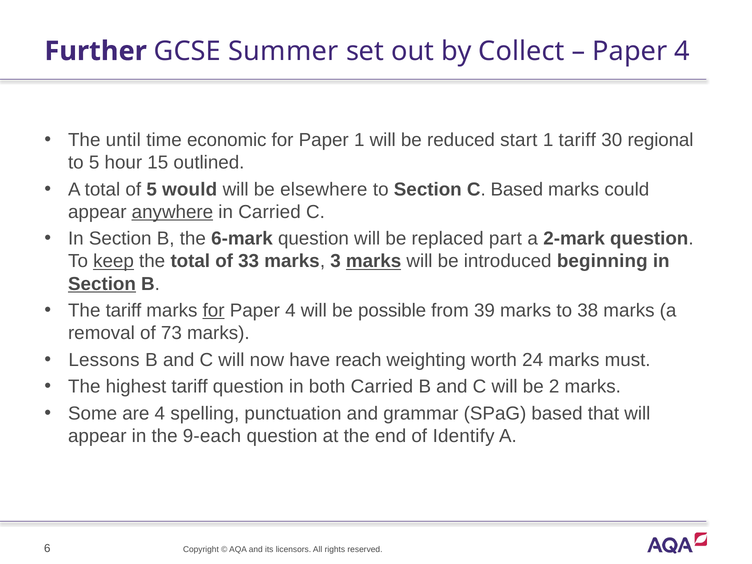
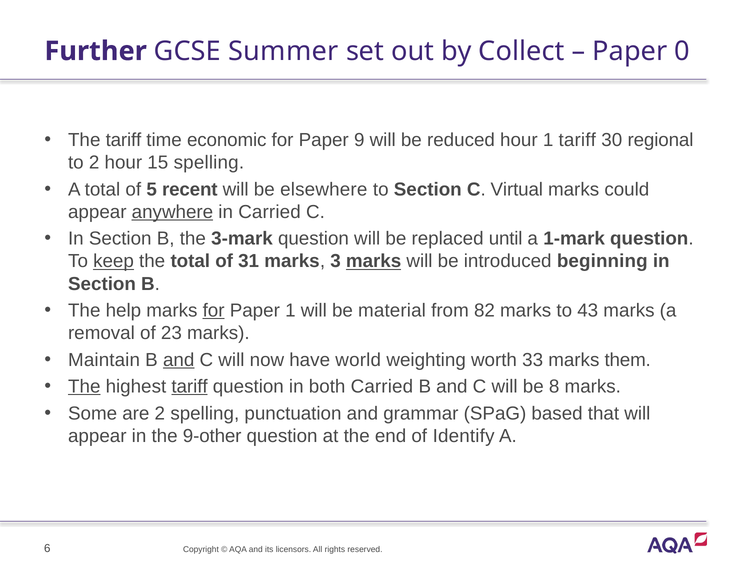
4: 4 -> 0 (682, 51)
The until: until -> tariff (123, 140)
Paper 1: 1 -> 9 (359, 140)
reduced start: start -> hour (519, 140)
to 5: 5 -> 2 (94, 163)
15 outlined: outlined -> spelling (209, 163)
would: would -> recent (190, 189)
C Based: Based -> Virtual (517, 189)
6-mark: 6-mark -> 3-mark (242, 239)
part: part -> until (506, 239)
2-mark: 2-mark -> 1-mark (574, 239)
33: 33 -> 31 (249, 261)
Section underline: present -> none (102, 284)
The tariff: tariff -> help (123, 311)
4: 4 -> 1 (290, 311)
possible: possible -> material (392, 311)
39: 39 -> 82 (484, 311)
38: 38 -> 43 (588, 311)
73: 73 -> 23 (171, 333)
Lessons: Lessons -> Maintain (104, 360)
and underline: none -> present (179, 360)
reach: reach -> world (358, 360)
24: 24 -> 33 (533, 360)
must: must -> them (628, 360)
The underline: none -> present (84, 387)
tariff underline: none -> present (190, 387)
2: 2 -> 8 (554, 387)
are 4: 4 -> 2 (160, 413)
9-each: 9-each -> 9-other (212, 436)
